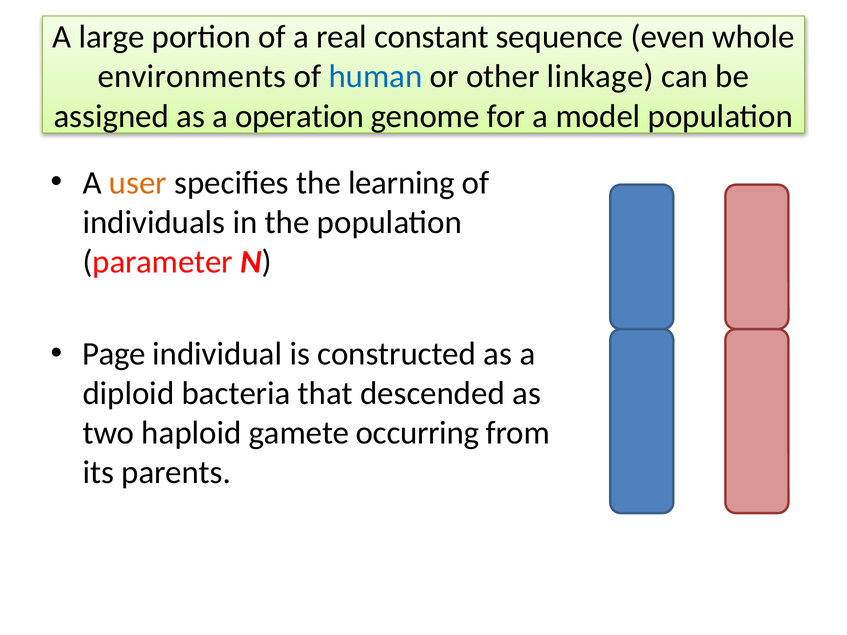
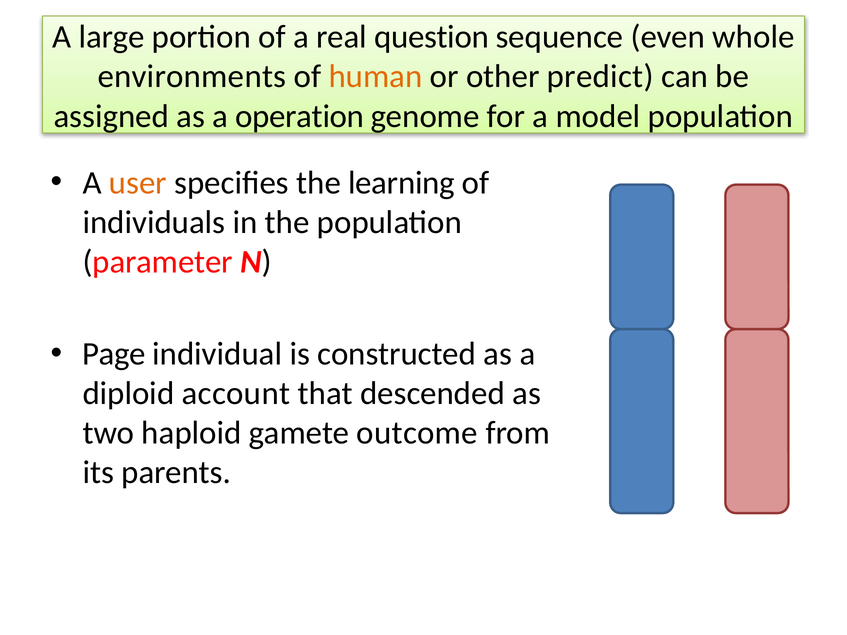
constant: constant -> question (431, 37)
human colour: blue -> orange (375, 77)
linkage: linkage -> predict (600, 77)
bacteria: bacteria -> account (236, 394)
occurring: occurring -> outcome (417, 433)
